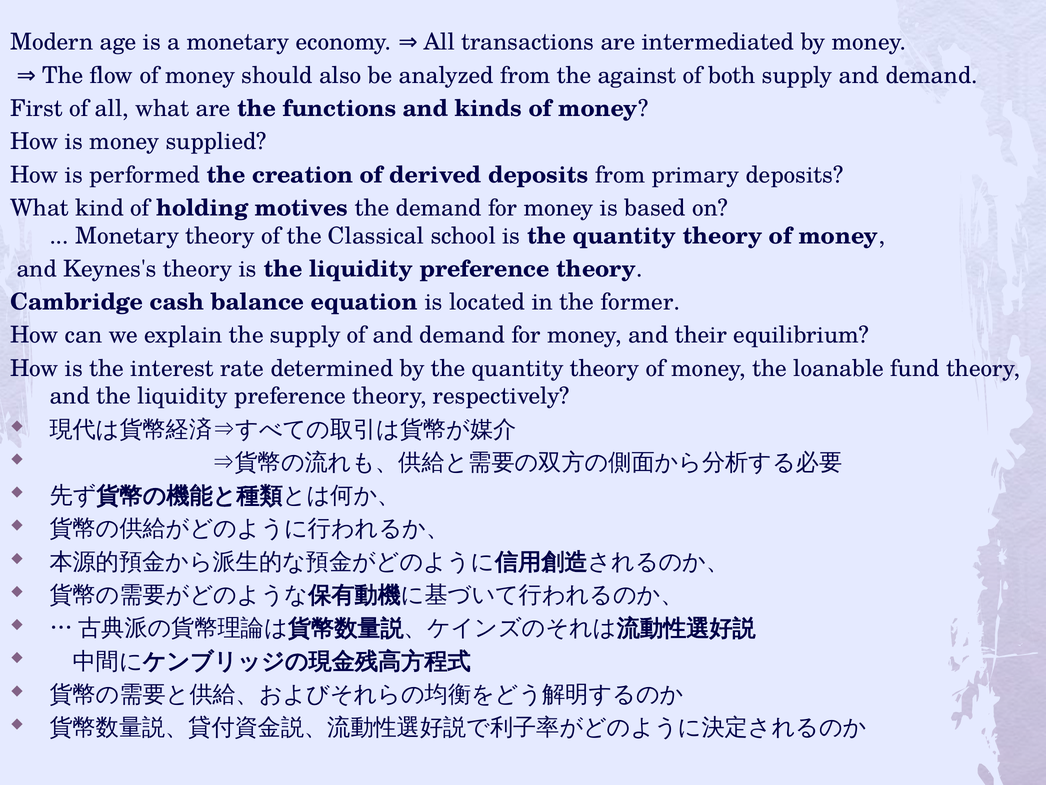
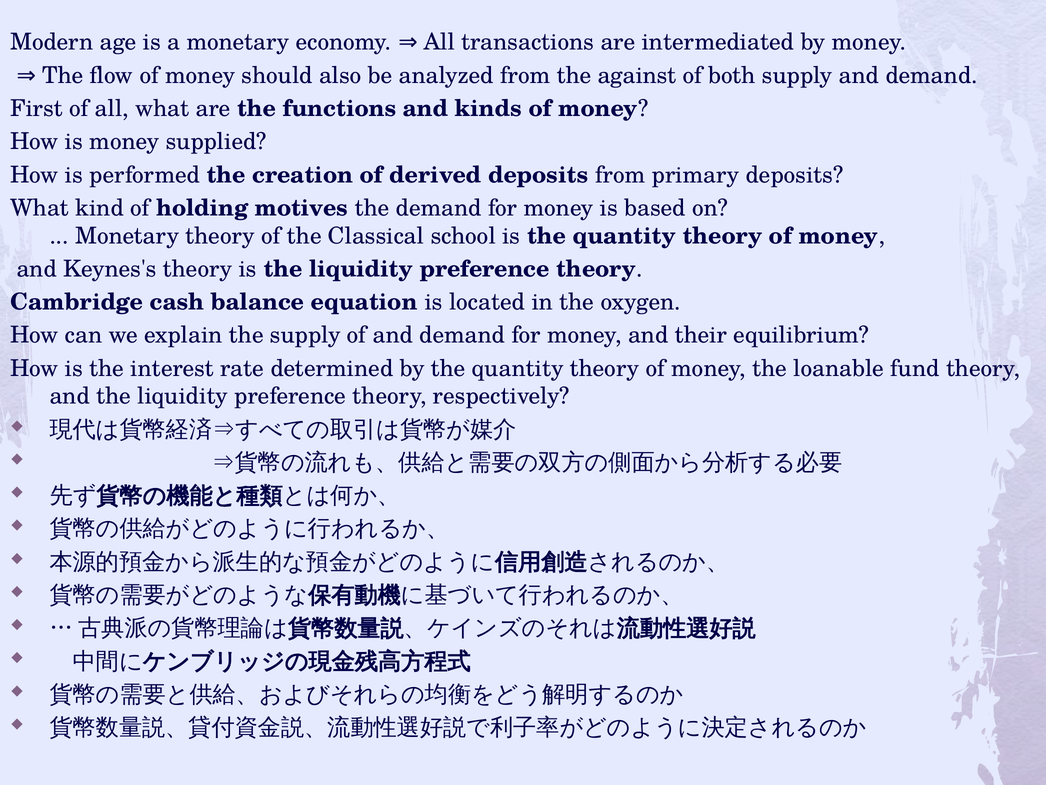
former: former -> oxygen (641, 302)
